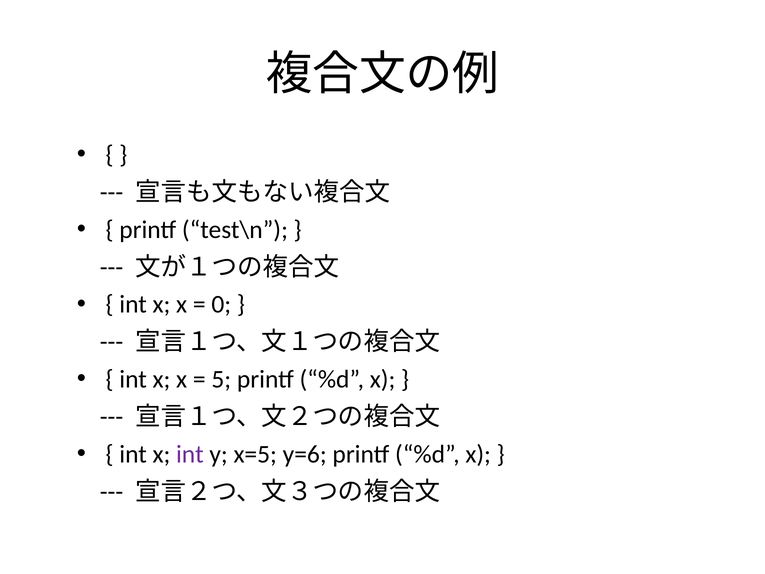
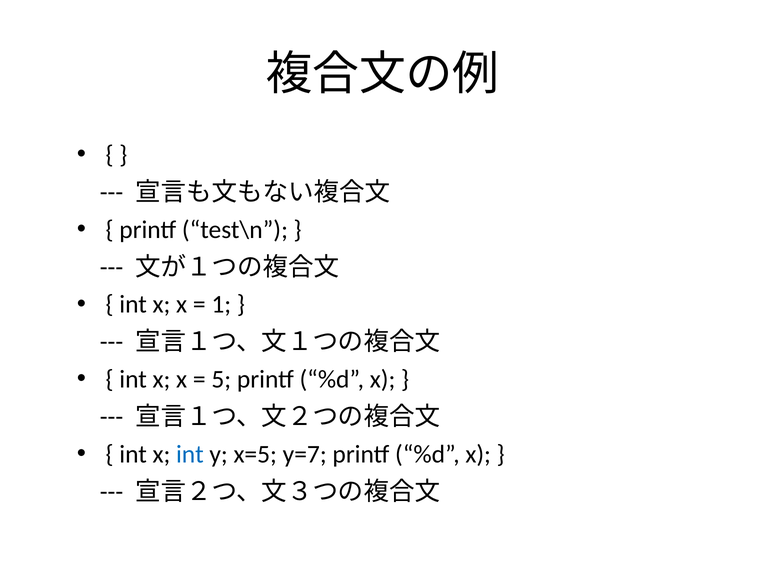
0: 0 -> 1 (221, 304)
int colour: purple -> blue (190, 454)
y=6: y=6 -> y=7 (305, 454)
